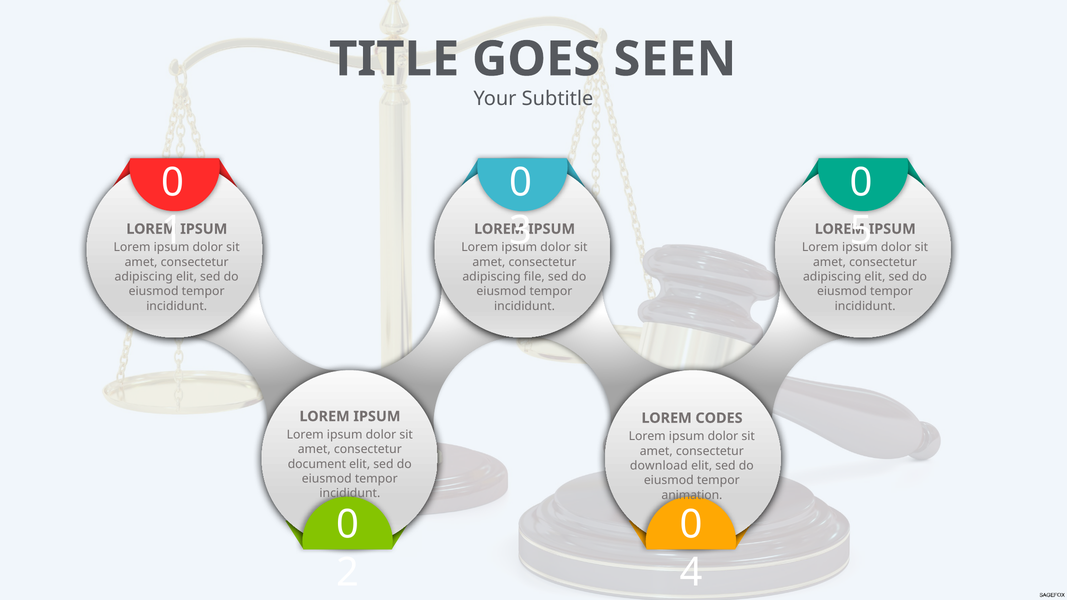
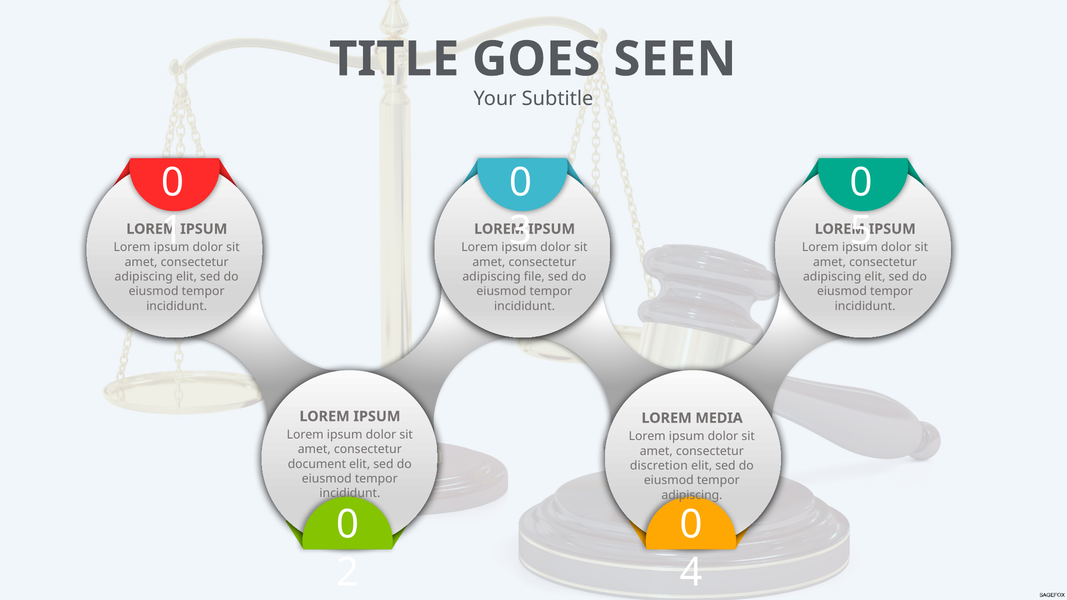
CODES: CODES -> MEDIA (719, 418)
download: download -> discretion (659, 466)
animation: animation -> adipiscing (692, 495)
